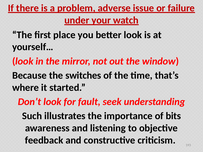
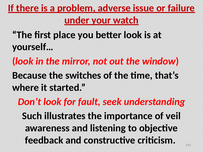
bits: bits -> veil (173, 116)
